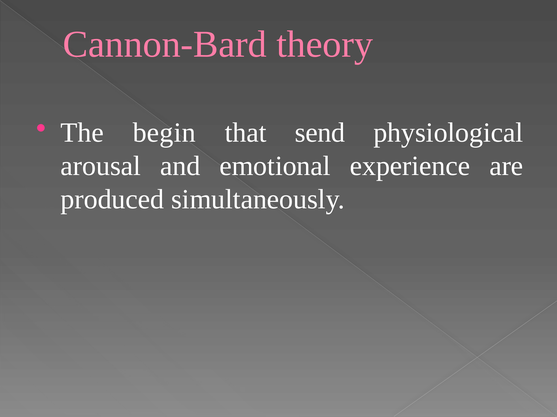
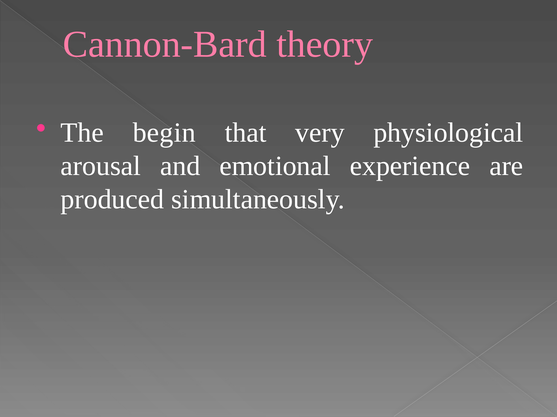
send: send -> very (320, 133)
